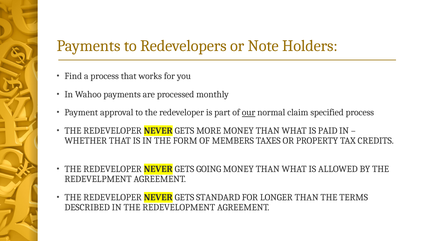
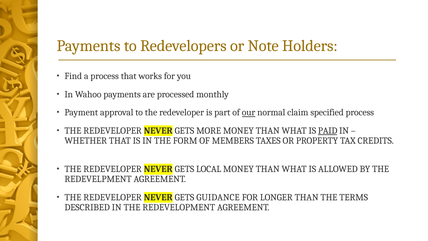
PAID underline: none -> present (328, 131)
GOING: GOING -> LOCAL (209, 169)
STANDARD: STANDARD -> GUIDANCE (218, 197)
